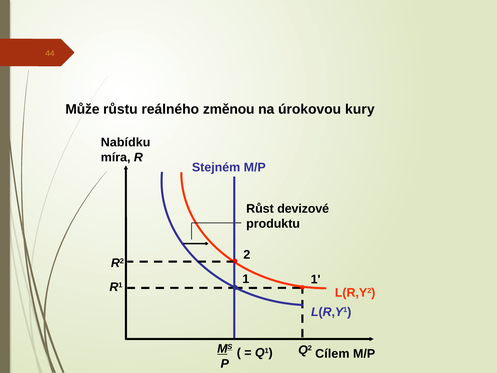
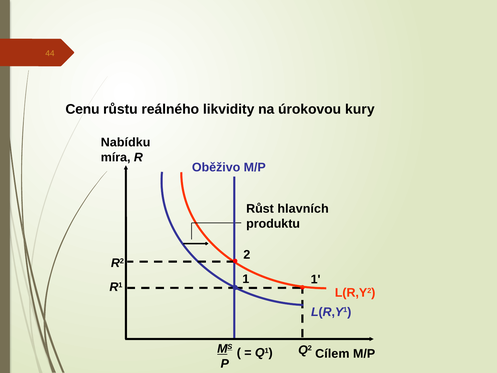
Může: Může -> Cenu (82, 109)
změnou: změnou -> likvidity (229, 109)
Stejném: Stejném -> Oběživo (216, 167)
devizové: devizové -> hlavních (303, 209)
